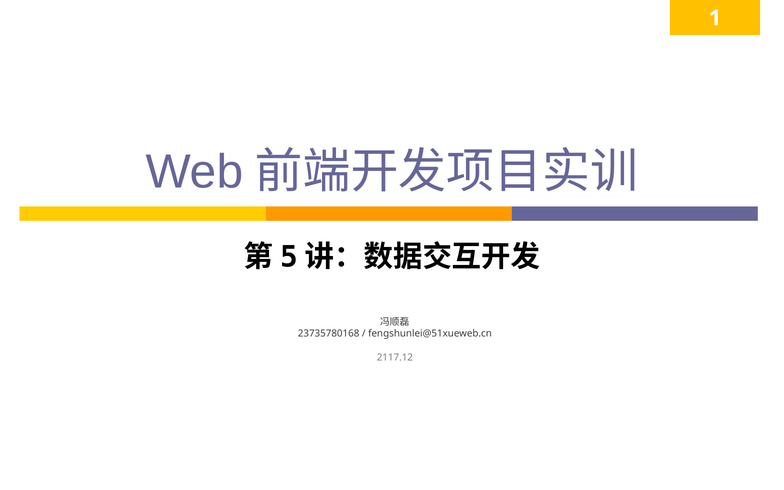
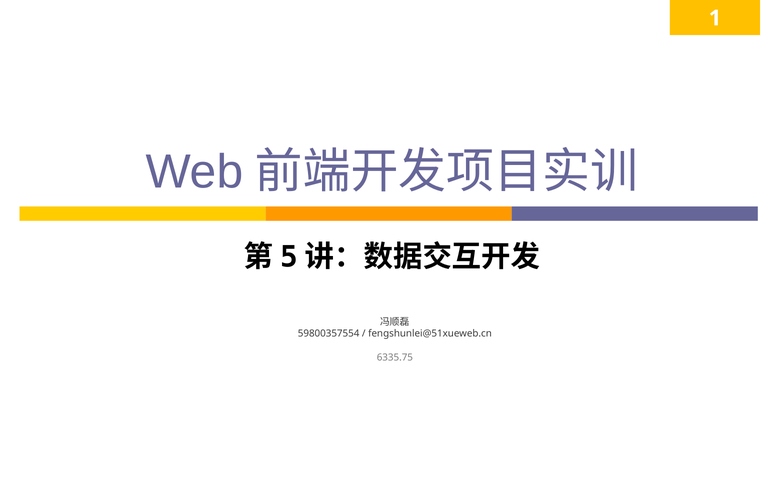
23735780168: 23735780168 -> 59800357554 (329, 334)
2117.12: 2117.12 -> 6335.75 (395, 357)
